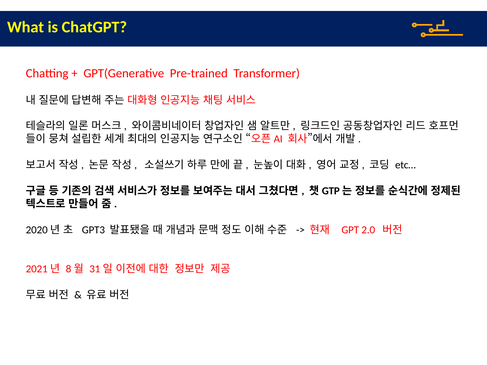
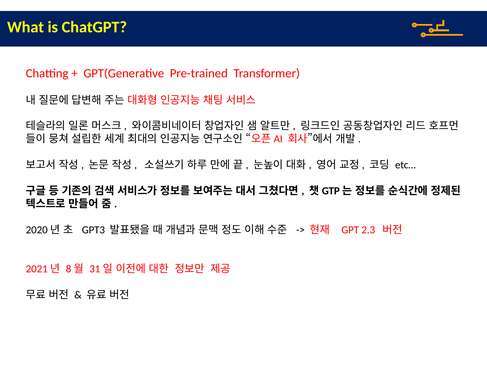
2.0: 2.0 -> 2.3 (368, 230)
